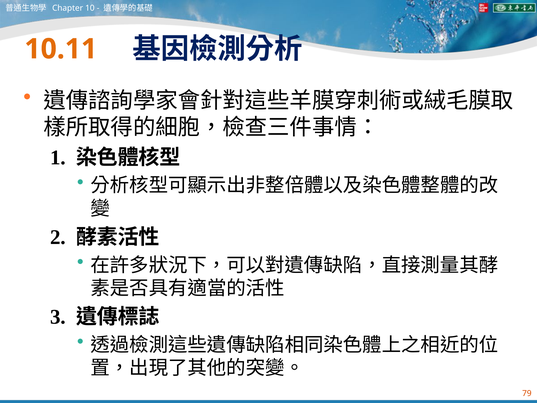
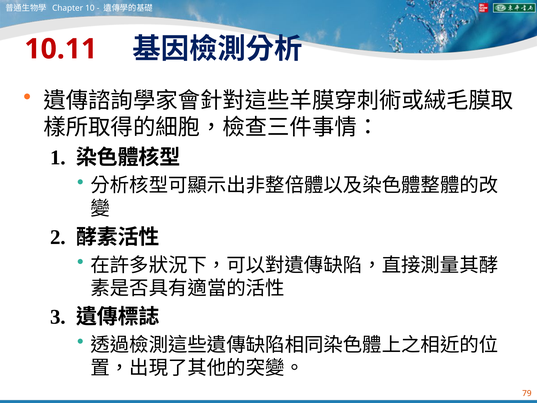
10.11 colour: orange -> red (61, 49)
